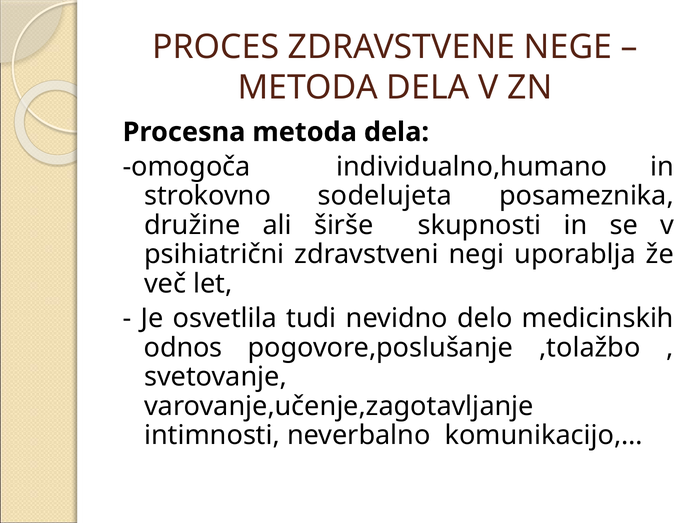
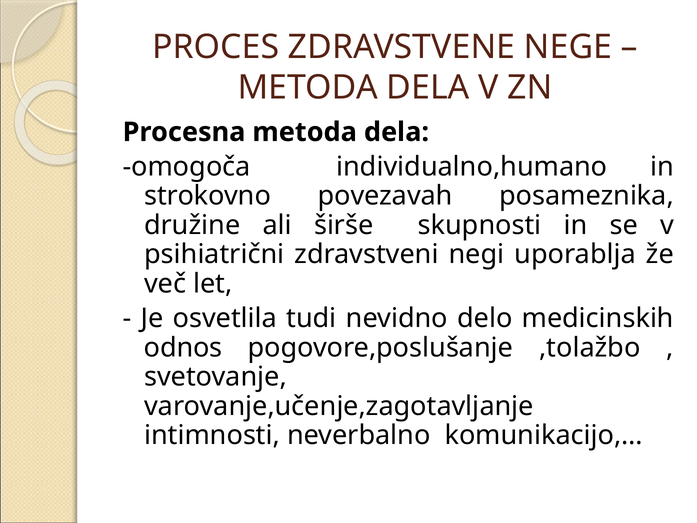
sodelujeta: sodelujeta -> povezavah (385, 196)
